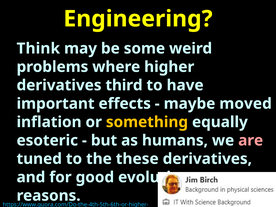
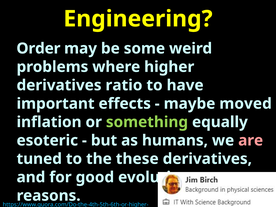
Think: Think -> Order (38, 48)
third: third -> ratio (124, 85)
something colour: yellow -> light green (147, 122)
